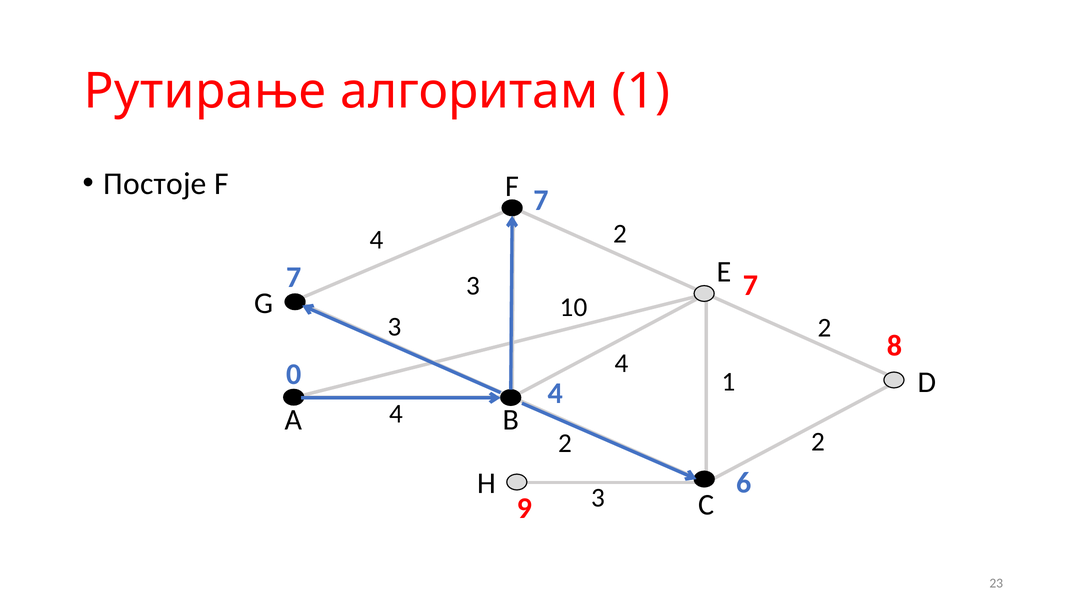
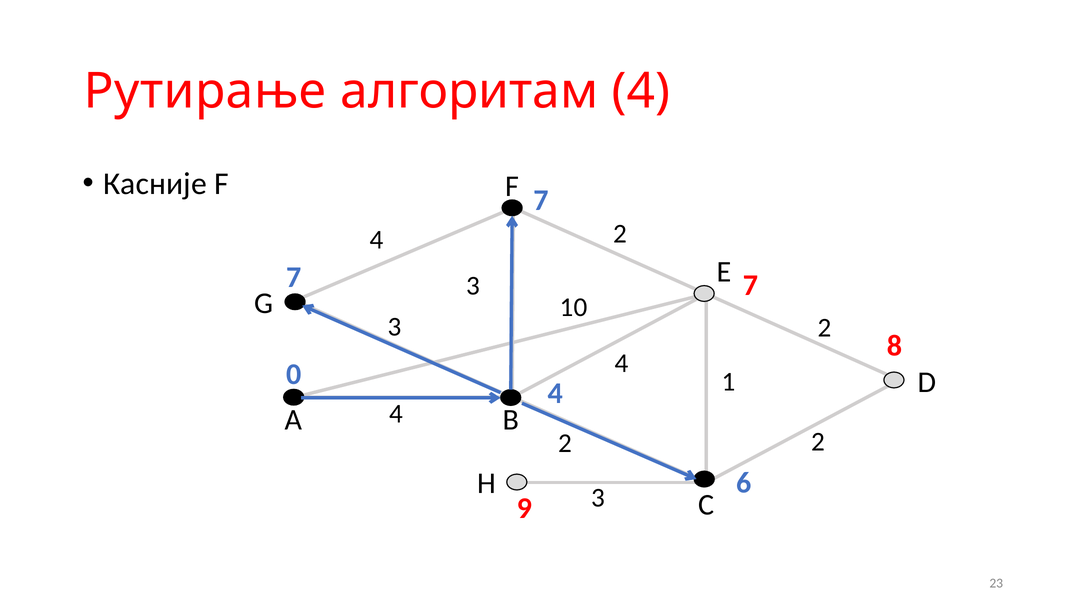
алгоритам 1: 1 -> 4 (641, 91)
Постоје: Постоје -> Касније (155, 184)
